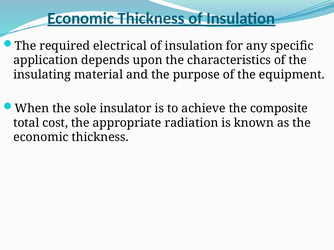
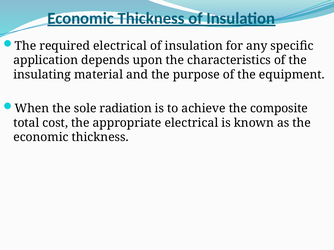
insulator: insulator -> radiation (126, 109)
appropriate radiation: radiation -> electrical (191, 123)
